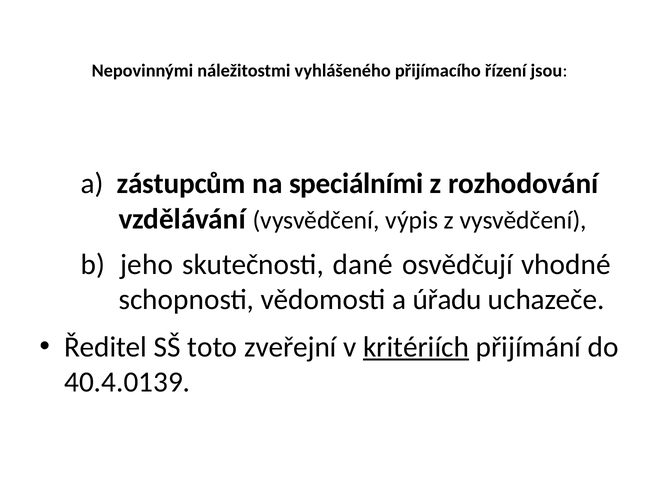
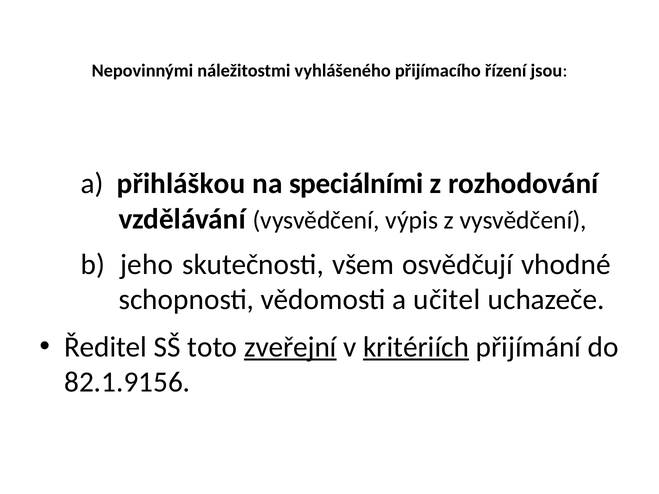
zástupcům: zástupcům -> přihláškou (181, 184)
dané: dané -> všem (363, 265)
úřadu: úřadu -> učitel (447, 300)
zveřejní underline: none -> present (290, 347)
40.4.0139: 40.4.0139 -> 82.1.9156 (127, 382)
